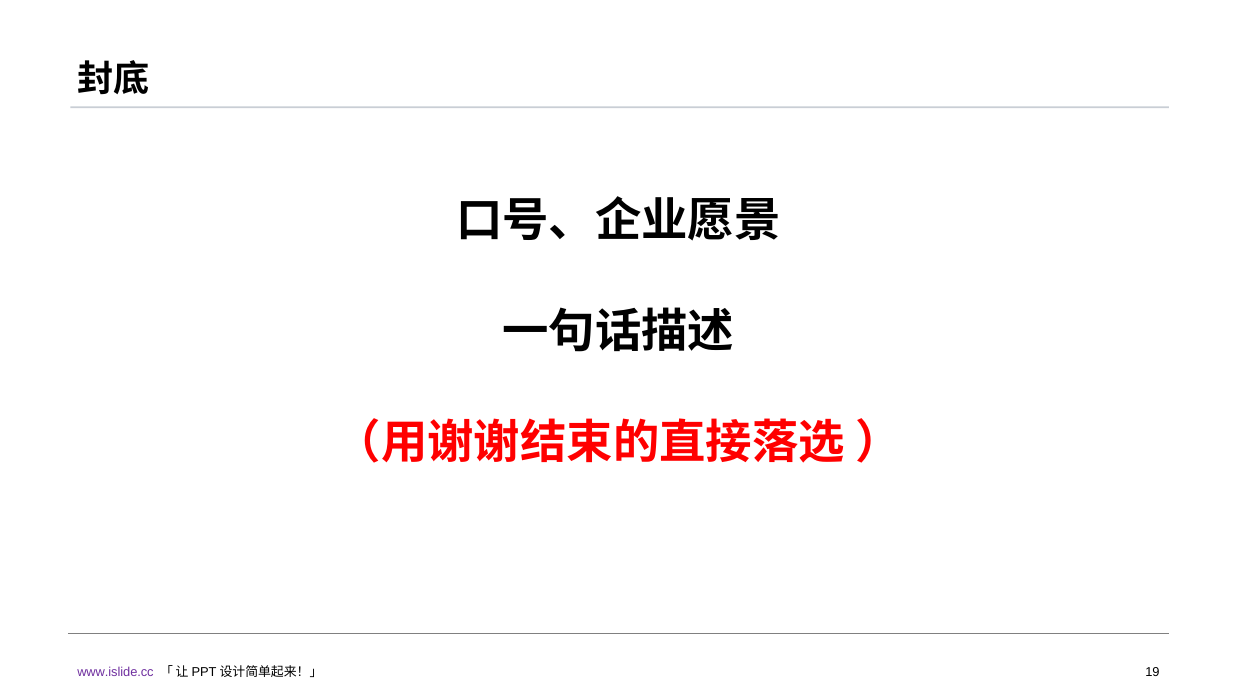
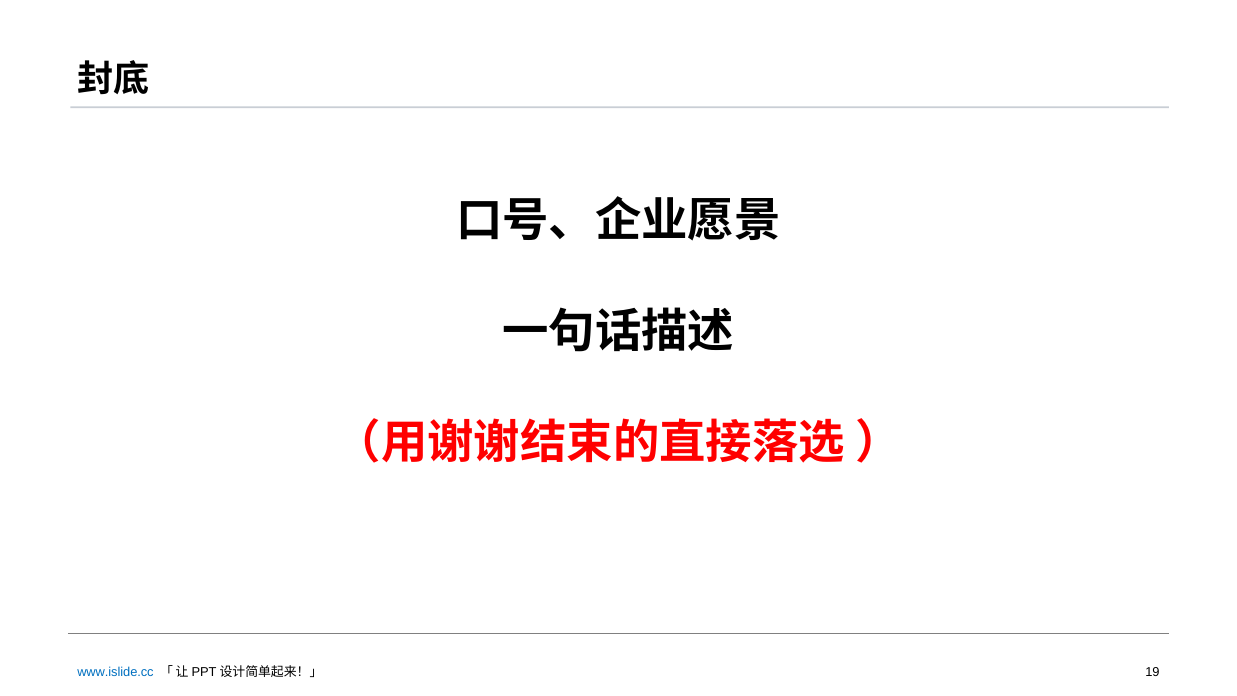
www.islide.cc colour: purple -> blue (115, 672)
